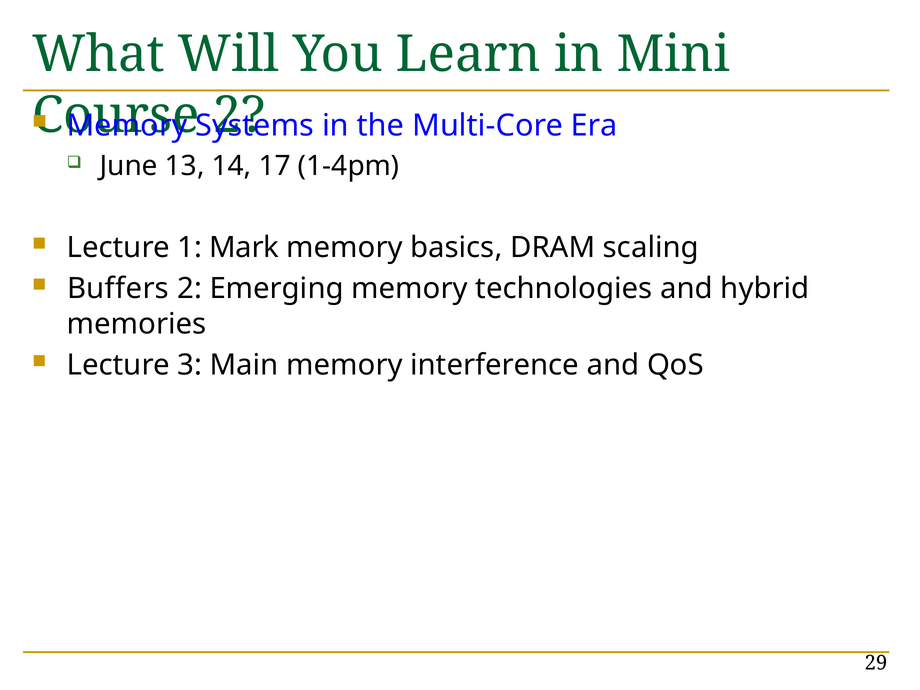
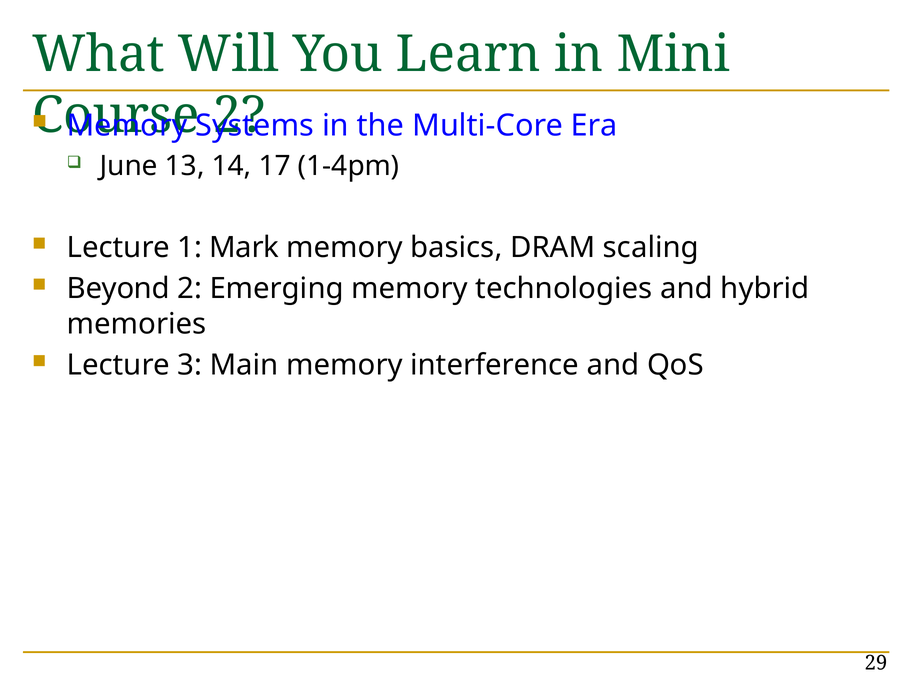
Buffers: Buffers -> Beyond (118, 289)
